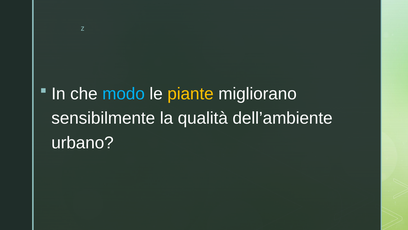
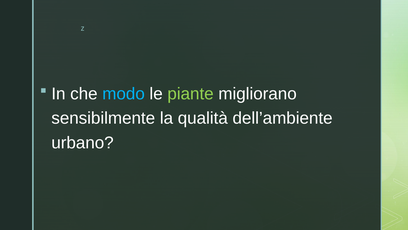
piante colour: yellow -> light green (191, 94)
